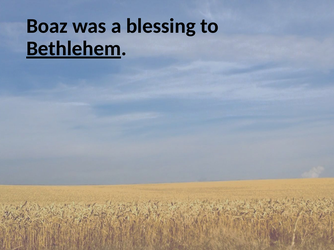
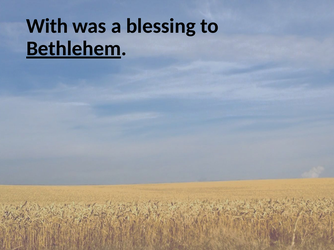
Boaz: Boaz -> With (47, 26)
